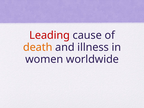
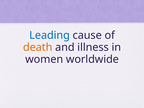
Leading colour: red -> blue (50, 35)
